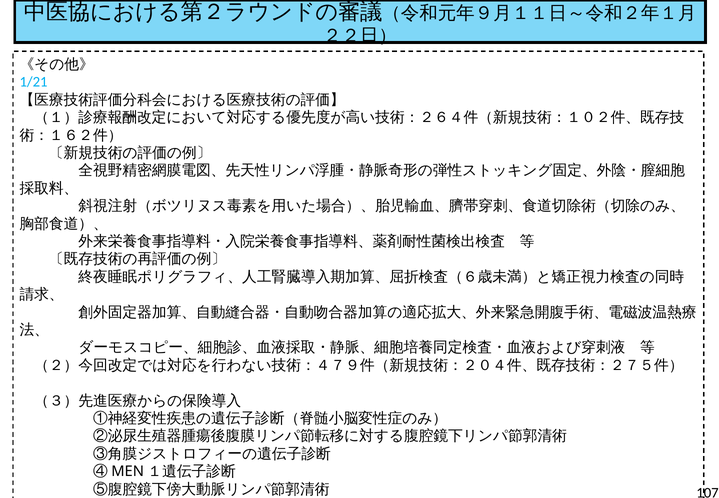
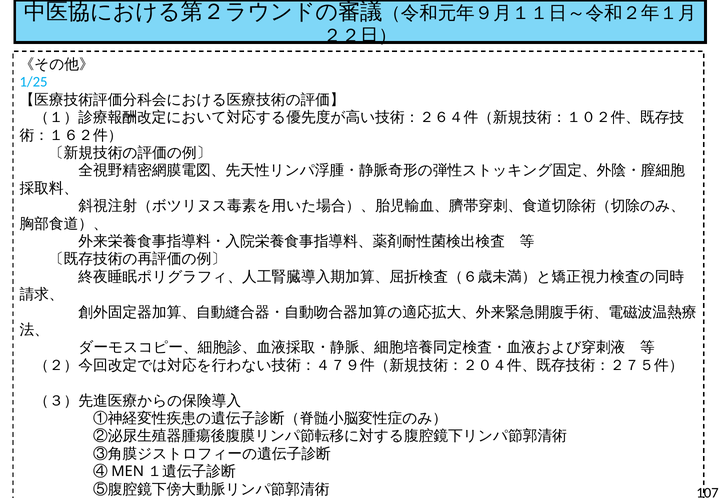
1/21: 1/21 -> 1/25 (34, 82)
